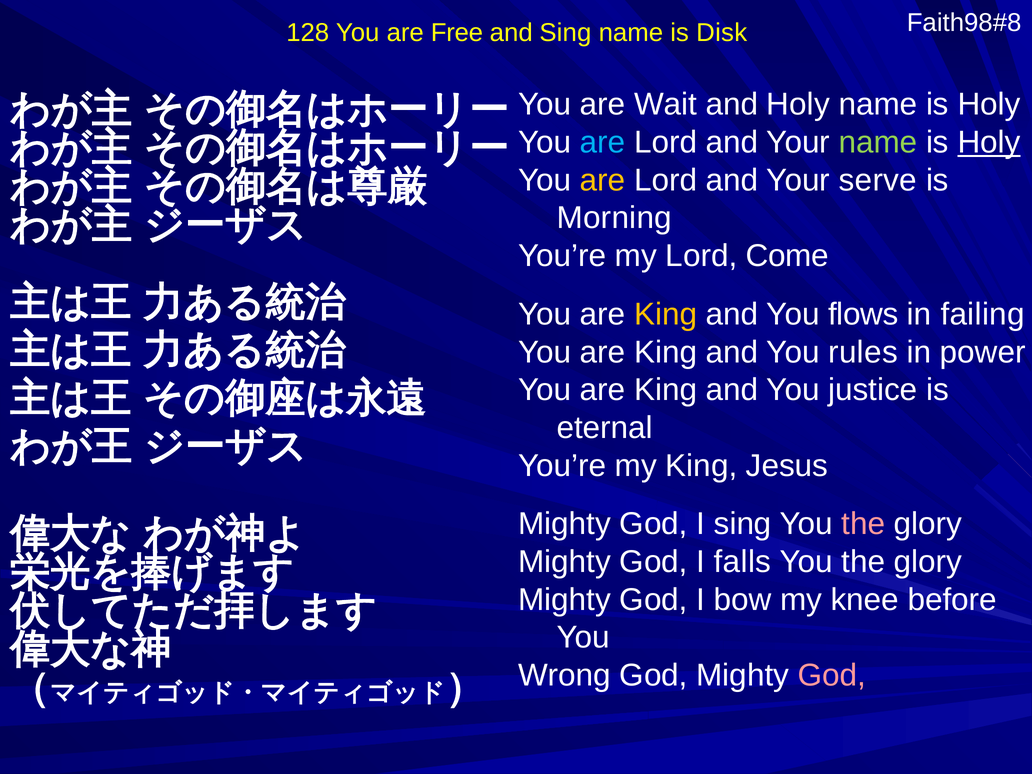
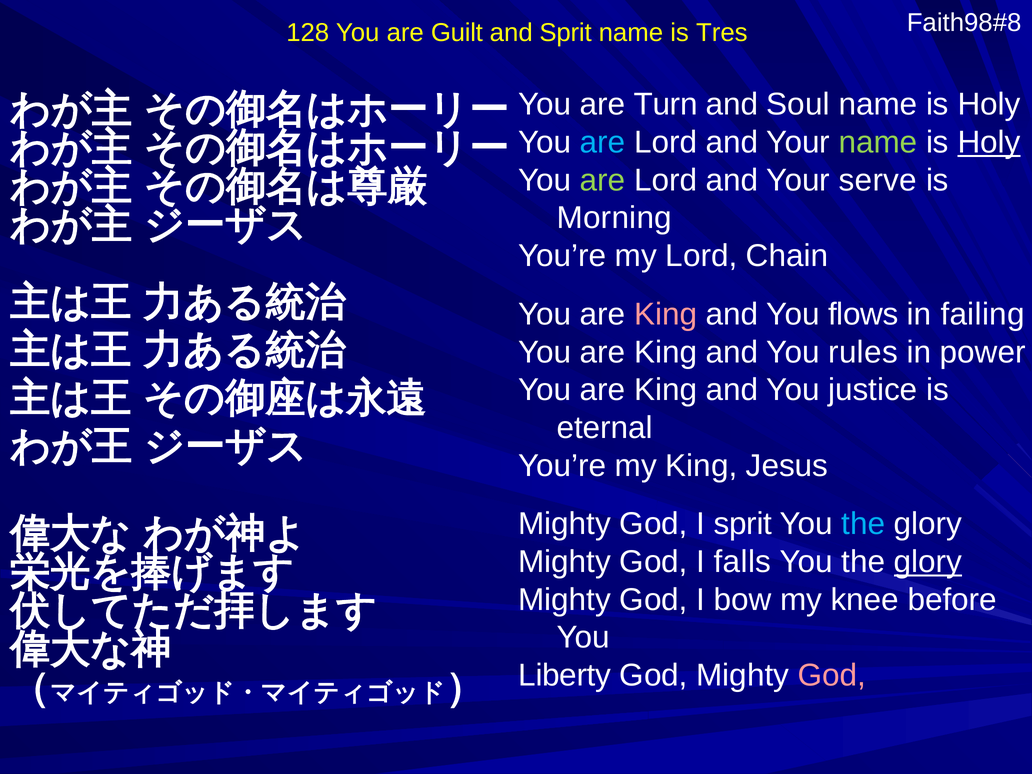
Free: Free -> Guilt (457, 33)
and Sing: Sing -> Sprit (566, 33)
Disk: Disk -> Tres (722, 33)
Wait: Wait -> Turn (666, 105)
and Holy: Holy -> Soul (798, 105)
are colour: yellow -> light green (603, 180)
Come: Come -> Chain (787, 256)
King colour: yellow -> pink (666, 314)
I sing: sing -> sprit (743, 524)
the colour: pink -> light blue (863, 524)
glory underline: none -> present (928, 562)
Wrong: Wrong -> Liberty (565, 675)
